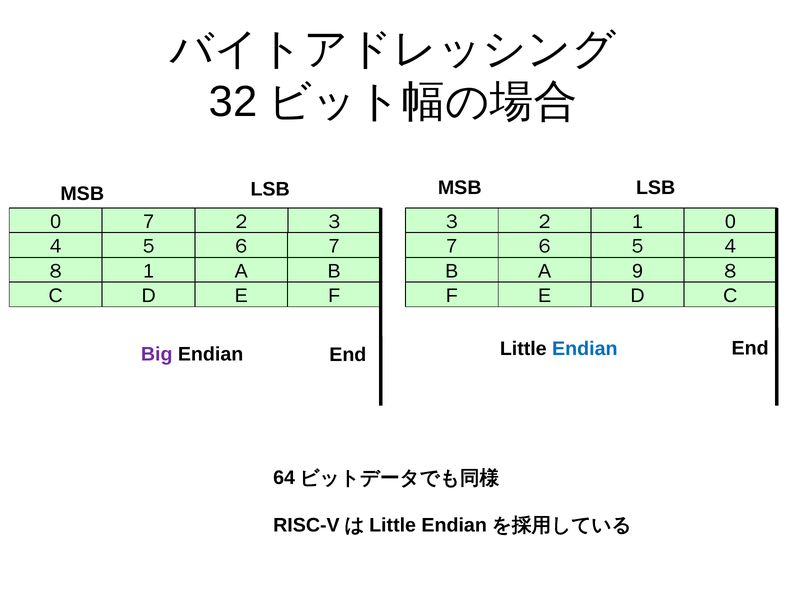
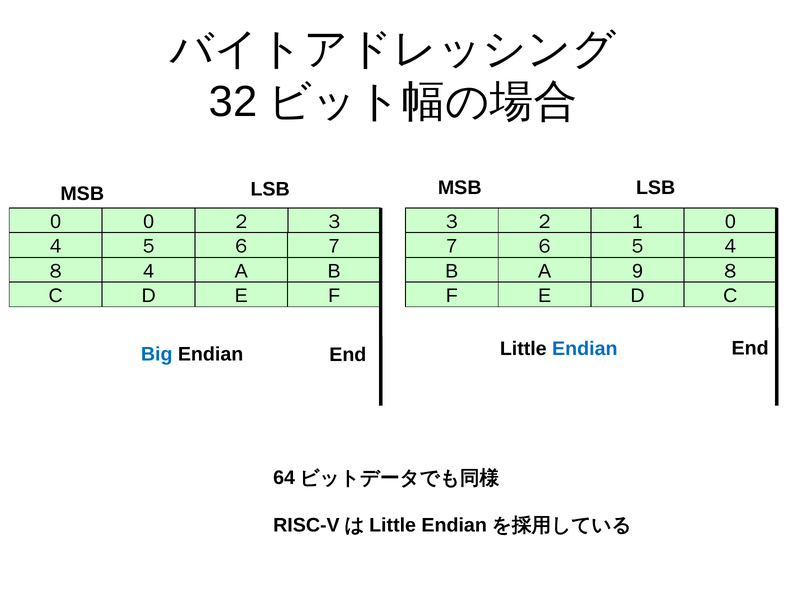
0 7: 7 -> 0 (149, 222)
８ 1: 1 -> 4 (149, 271)
Big colour: purple -> blue (157, 354)
